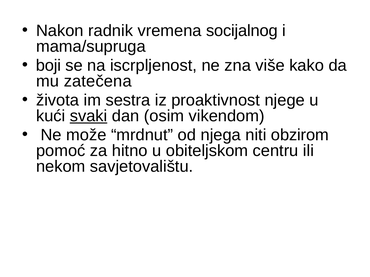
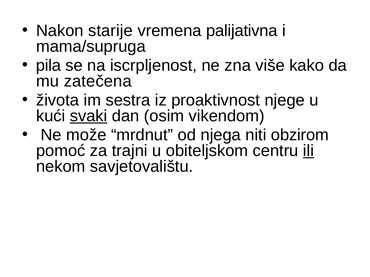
radnik: radnik -> starije (110, 31)
socijalnog: socijalnog -> palijativna (242, 31)
boji: boji -> pila (48, 66)
hitno: hitno -> trajni (130, 151)
ili underline: none -> present (308, 151)
